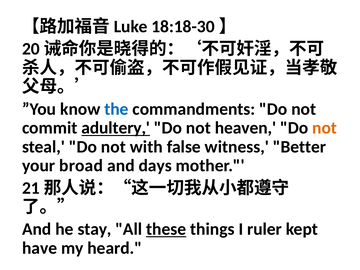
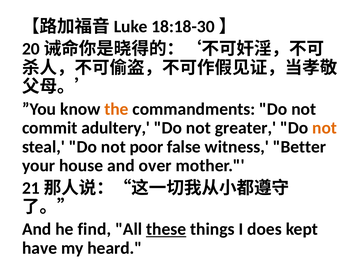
the colour: blue -> orange (116, 109)
adultery underline: present -> none (116, 128)
heaven: heaven -> greater (245, 128)
with: with -> poor (146, 147)
broad: broad -> house (81, 166)
days: days -> over (155, 166)
stay: stay -> find (94, 229)
ruler: ruler -> does (264, 229)
